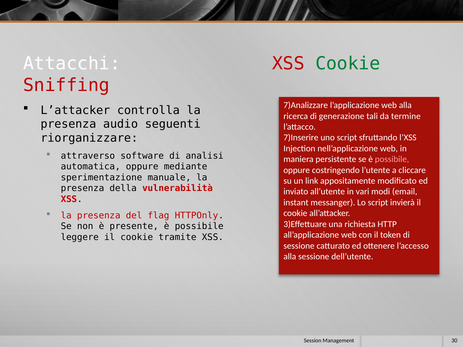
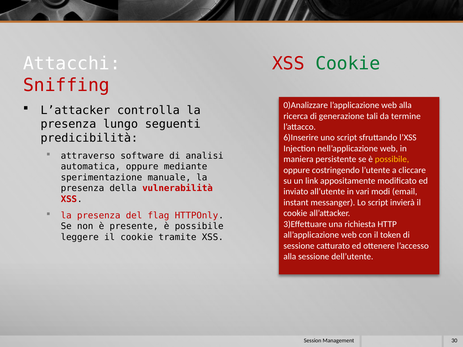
7)Analizzare: 7)Analizzare -> 0)Analizzare (306, 105)
audio: audio -> lungo (121, 124)
riorganizzare: riorganizzare -> predicibilità (89, 138)
7)Inserire: 7)Inserire -> 6)Inserire (301, 138)
possibile colour: pink -> yellow (392, 159)
